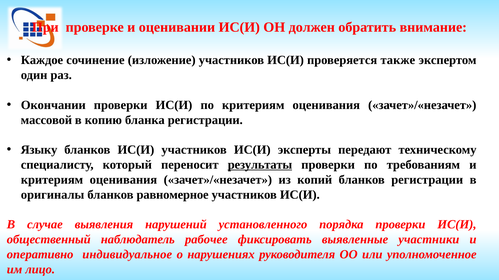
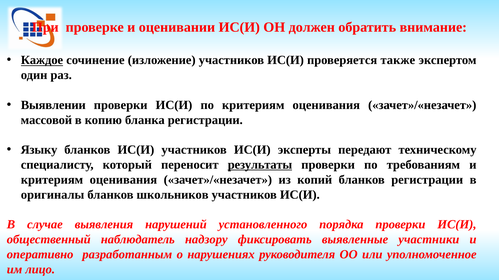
Каждое underline: none -> present (42, 60)
Окончании: Окончании -> Выявлении (53, 105)
равномерное: равномерное -> школьников (173, 195)
рабочее: рабочее -> надзору (206, 240)
индивидуальное: индивидуальное -> разработанным (127, 255)
